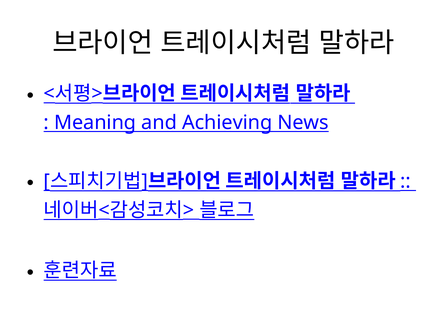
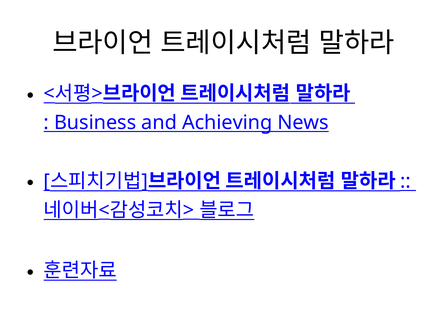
Meaning: Meaning -> Business (95, 123)
